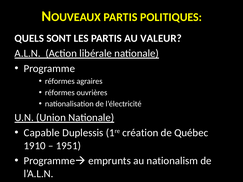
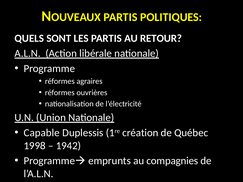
VALEUR: VALEUR -> RETOUR (161, 38)
1910: 1910 -> 1998 (35, 146)
1951: 1951 -> 1942 (68, 146)
nationalism: nationalism -> compagnies (172, 161)
